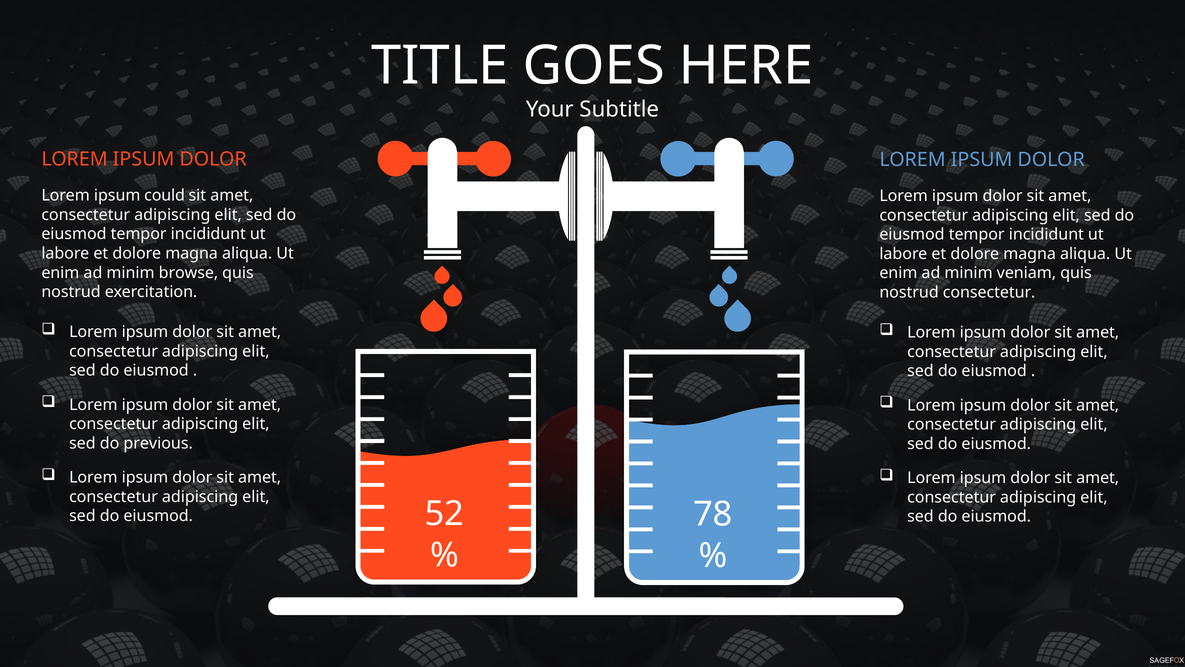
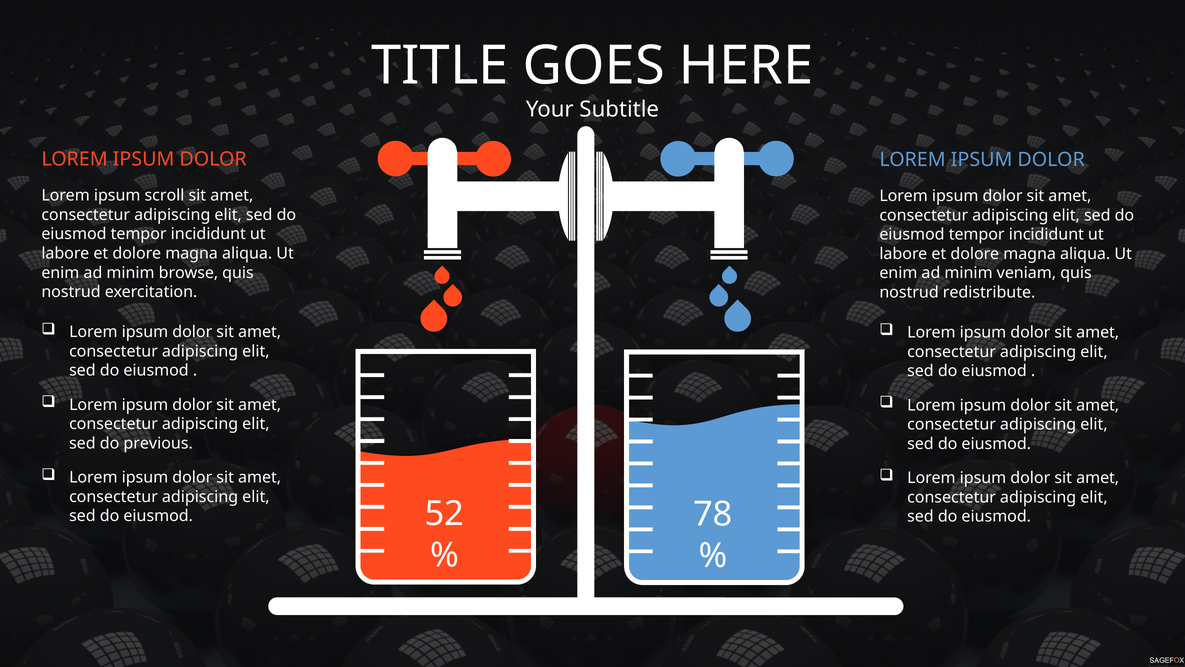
could: could -> scroll (165, 195)
nostrud consectetur: consectetur -> redistribute (989, 292)
